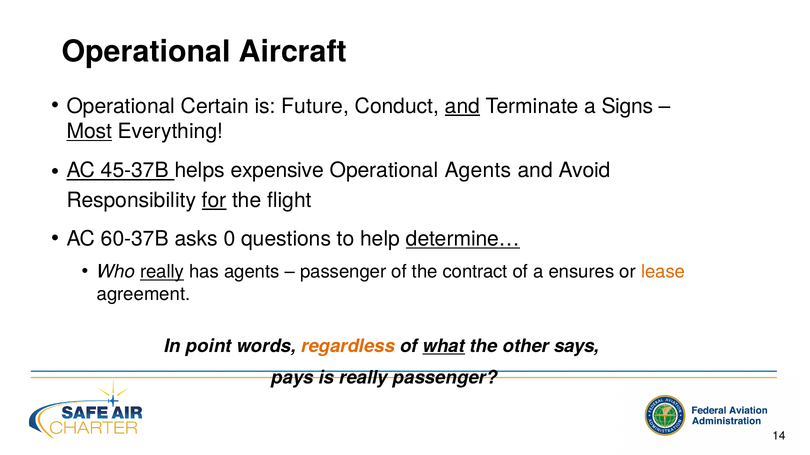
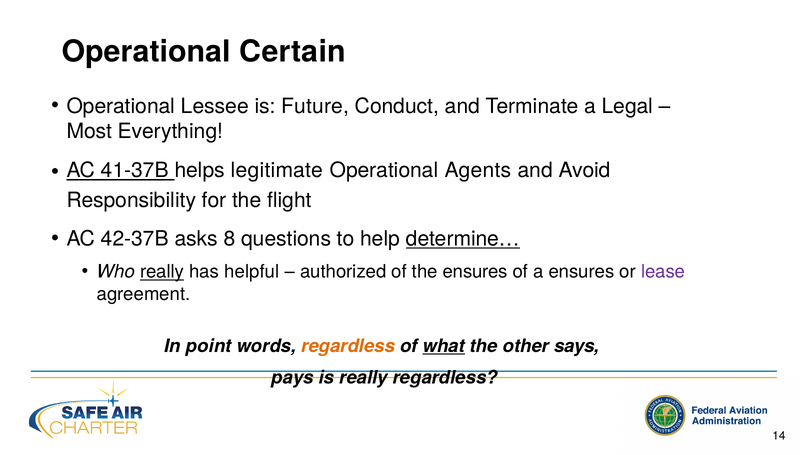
Aircraft: Aircraft -> Certain (293, 52)
Certain: Certain -> Lessee (215, 106)
and underline: present -> none (462, 106)
Signs: Signs -> Legal (627, 106)
Most underline: present -> none (89, 132)
45-37B: 45-37B -> 41-37B (135, 170)
expensive: expensive -> legitimate (277, 170)
for underline: present -> none (214, 201)
60-37B: 60-37B -> 42-37B (135, 239)
0: 0 -> 8 (229, 239)
has agents: agents -> helpful (252, 272)
passenger: passenger -> authorized (343, 272)
the contract: contract -> ensures (475, 272)
lease colour: orange -> purple (663, 272)
really passenger: passenger -> regardless (445, 378)
